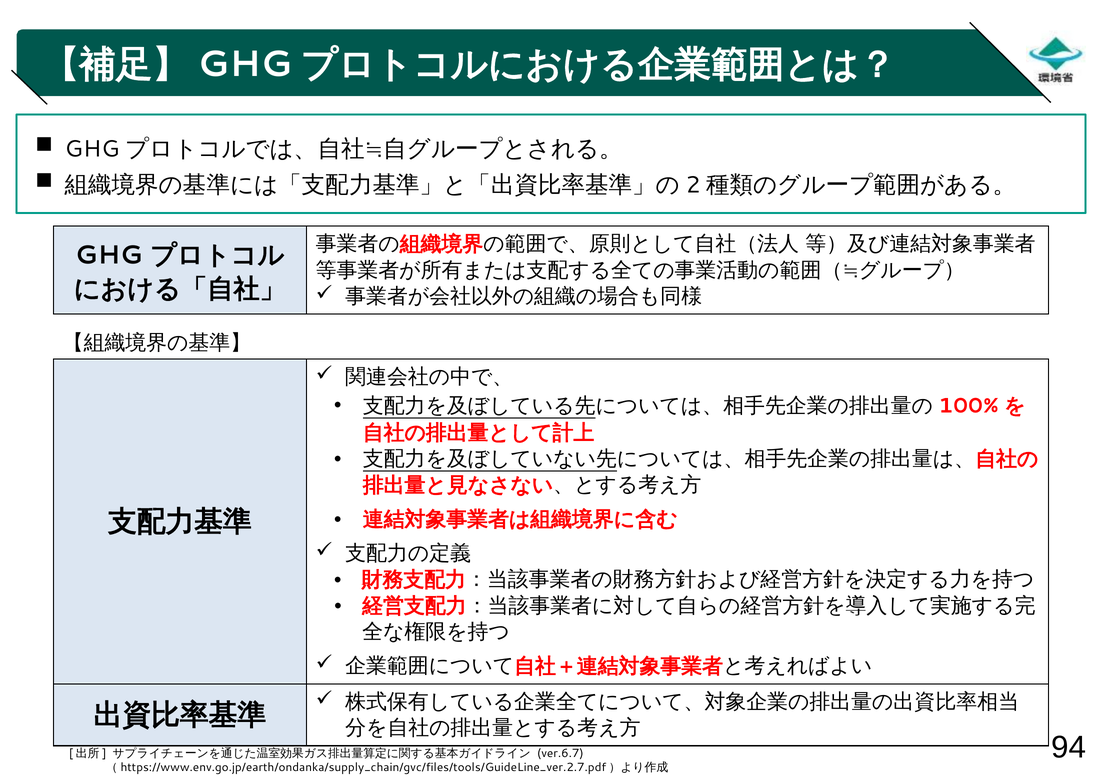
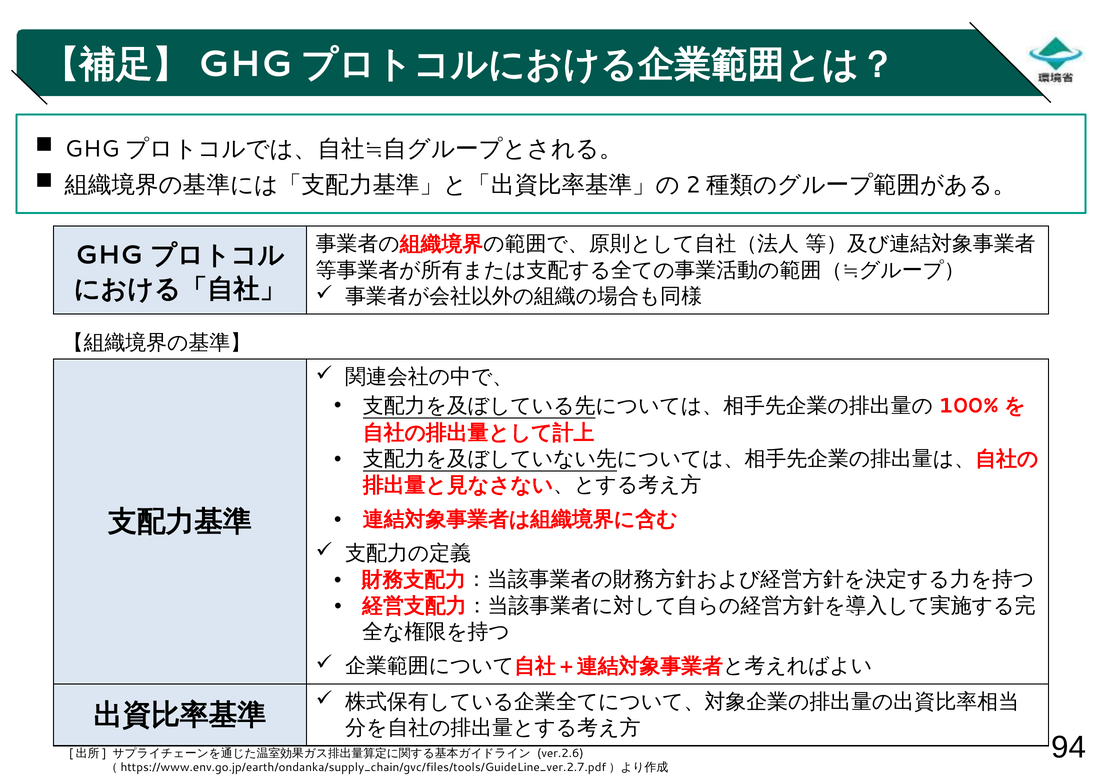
ver.6.7: ver.6.7 -> ver.2.6 (560, 754)
